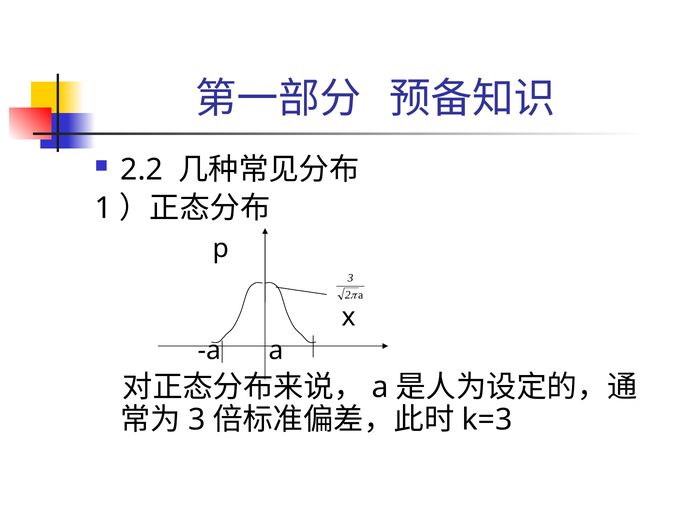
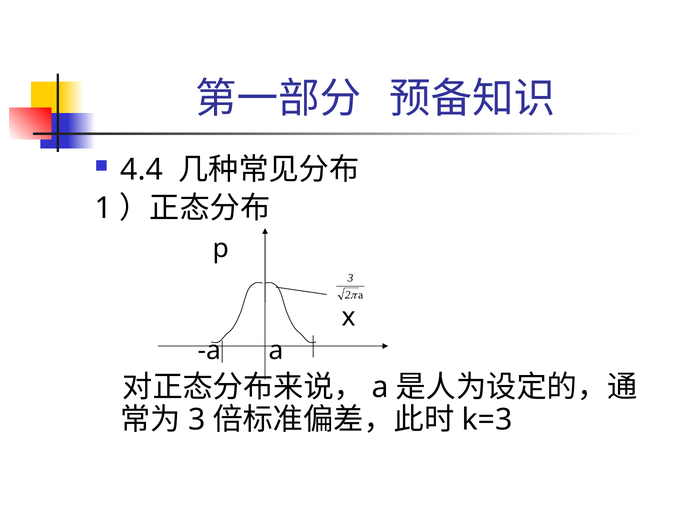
2.2: 2.2 -> 4.4 (142, 170)
